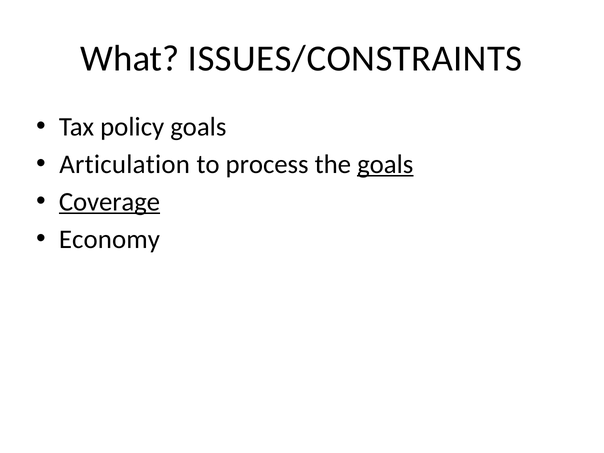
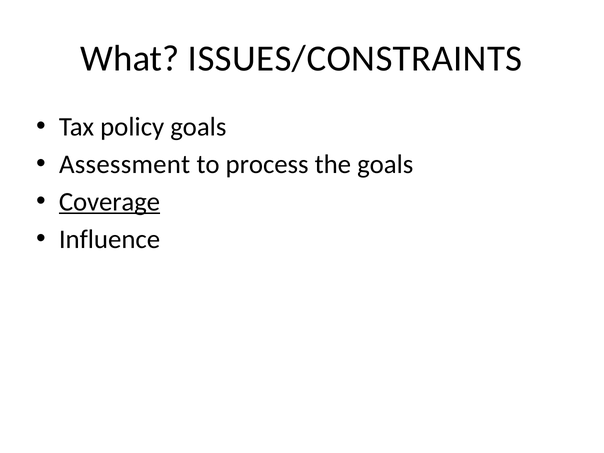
Articulation: Articulation -> Assessment (125, 164)
goals underline: present -> none (385, 164)
Economy: Economy -> Influence (110, 239)
